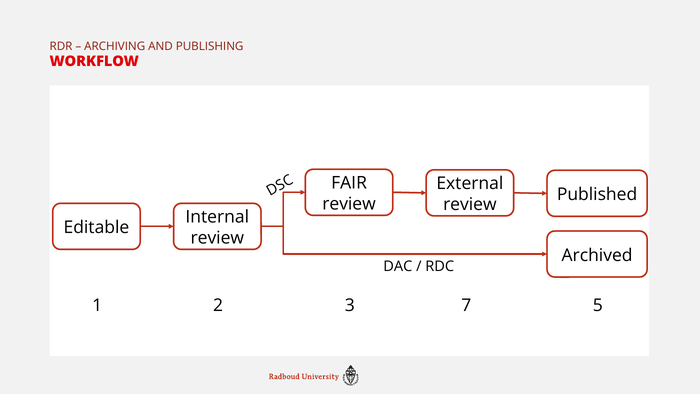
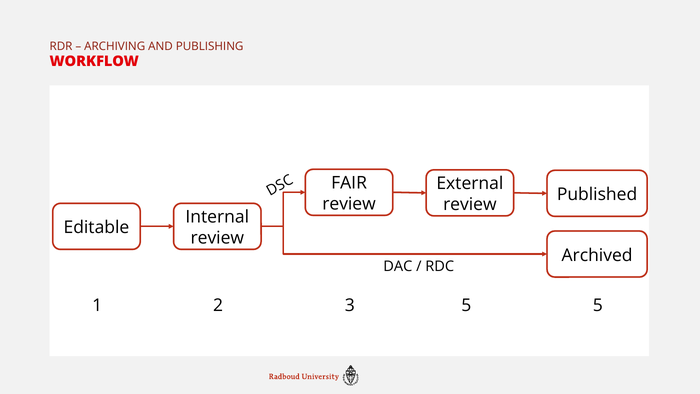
2 7: 7 -> 5 (466, 305)
